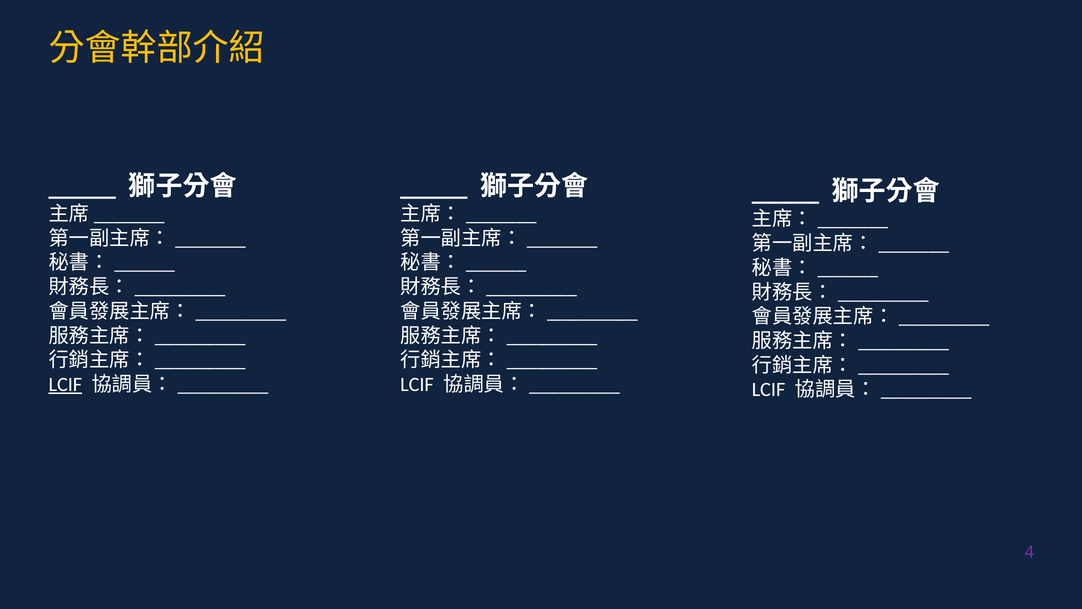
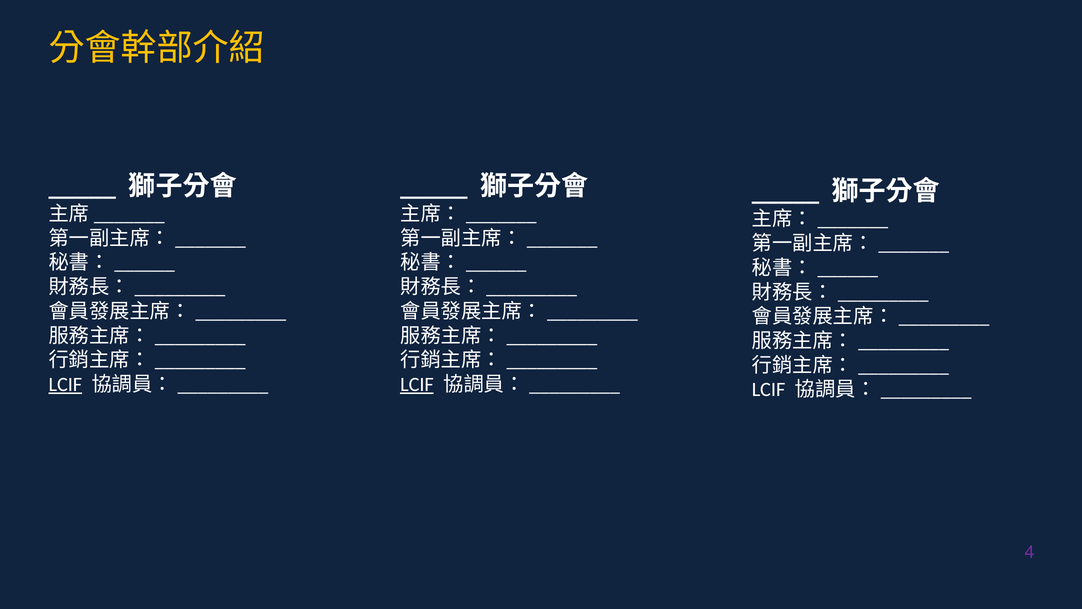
LCIF underline: none -> present (417, 384)
